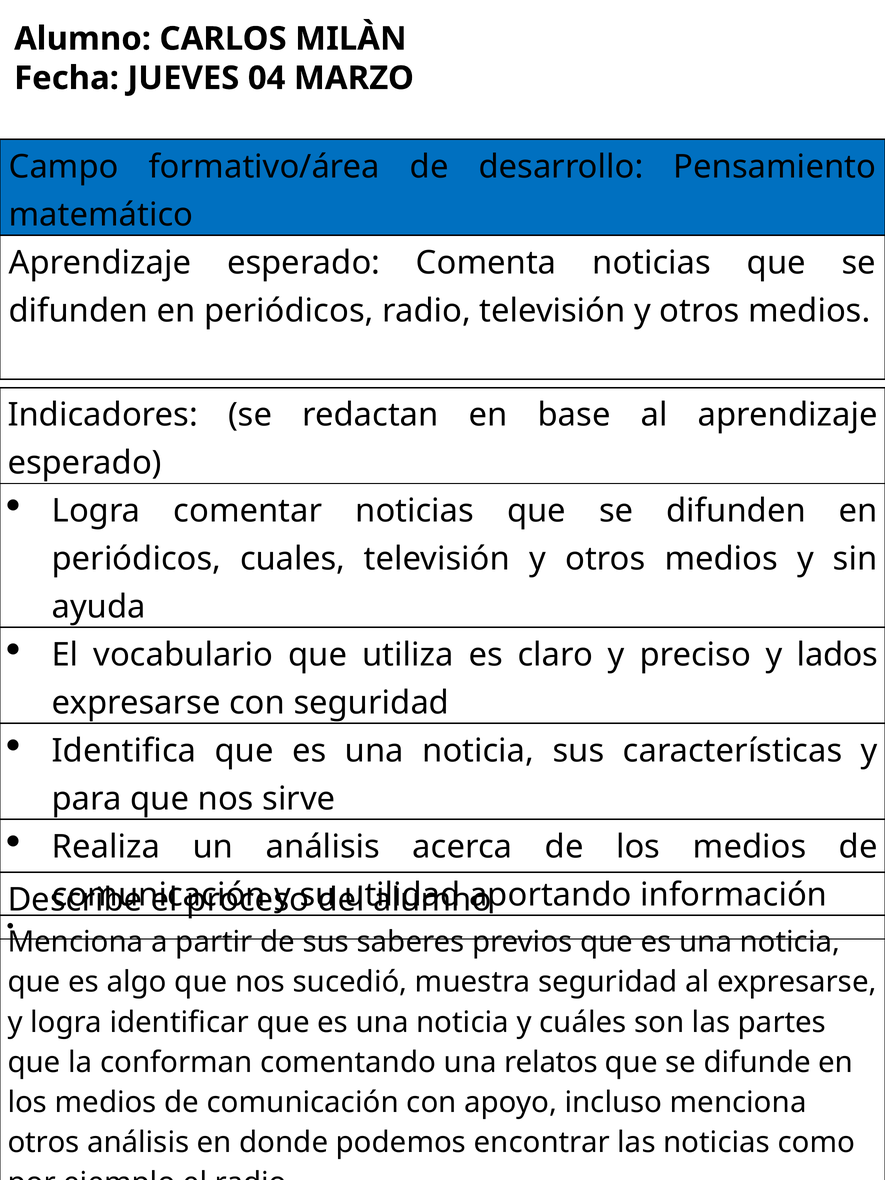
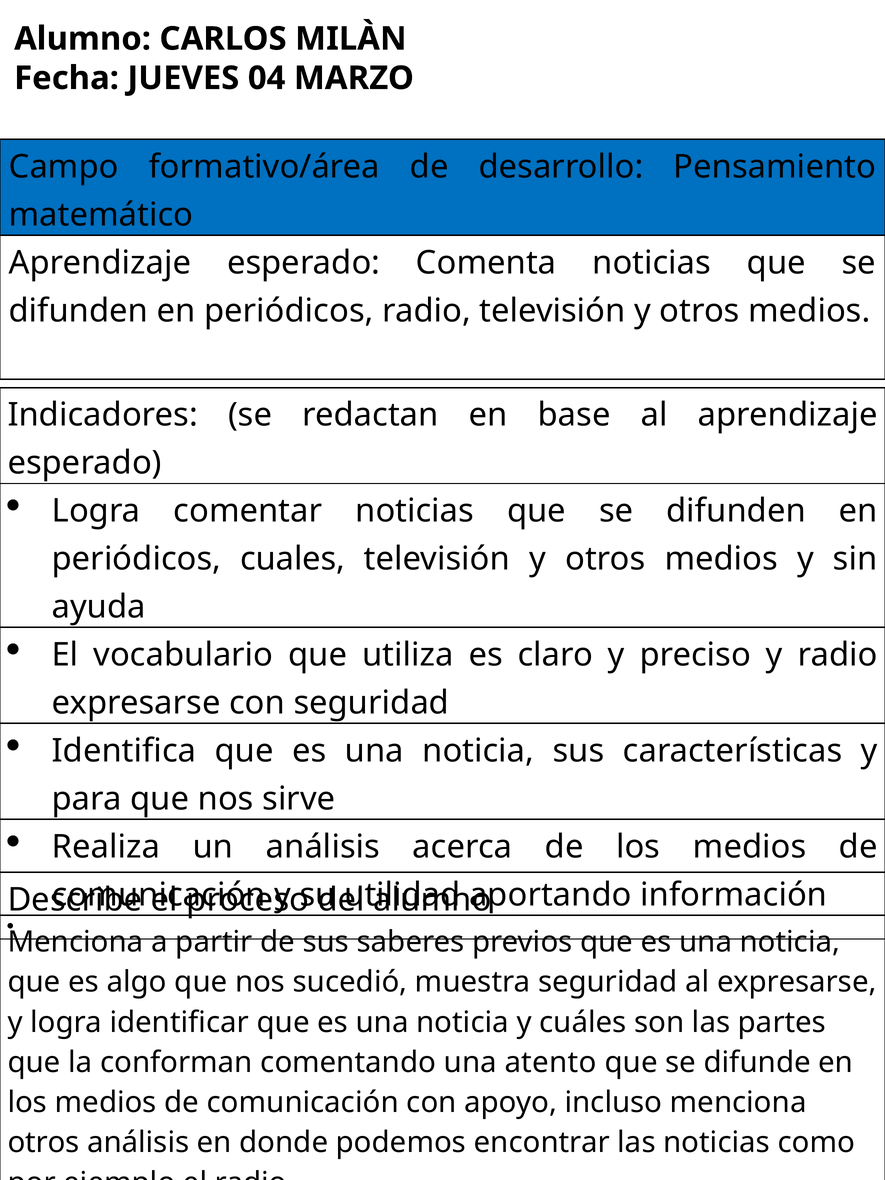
y lados: lados -> radio (837, 655)
relatos: relatos -> atento (551, 1062)
